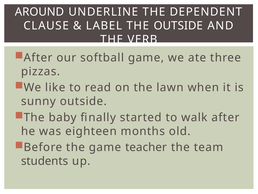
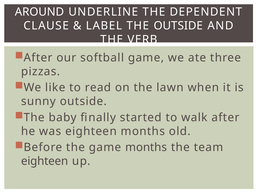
game teacher: teacher -> months (146, 147)
students: students -> eighteen (45, 161)
